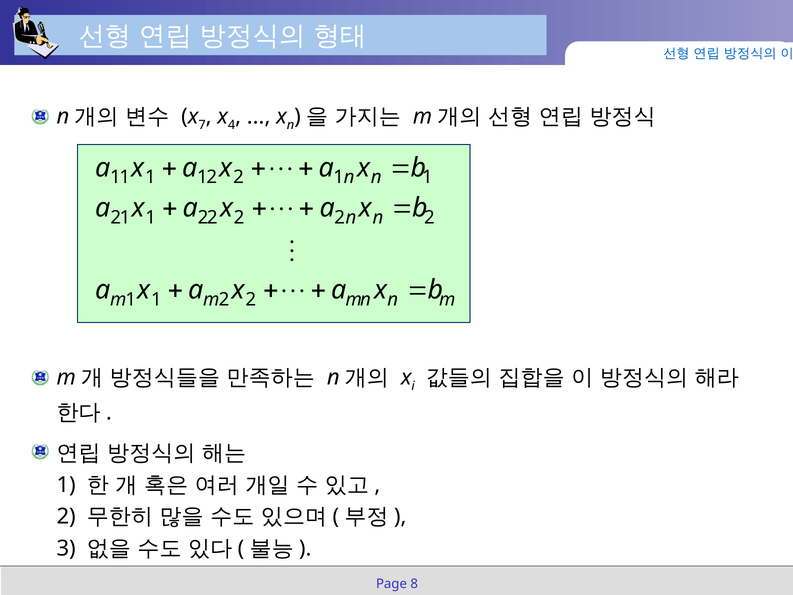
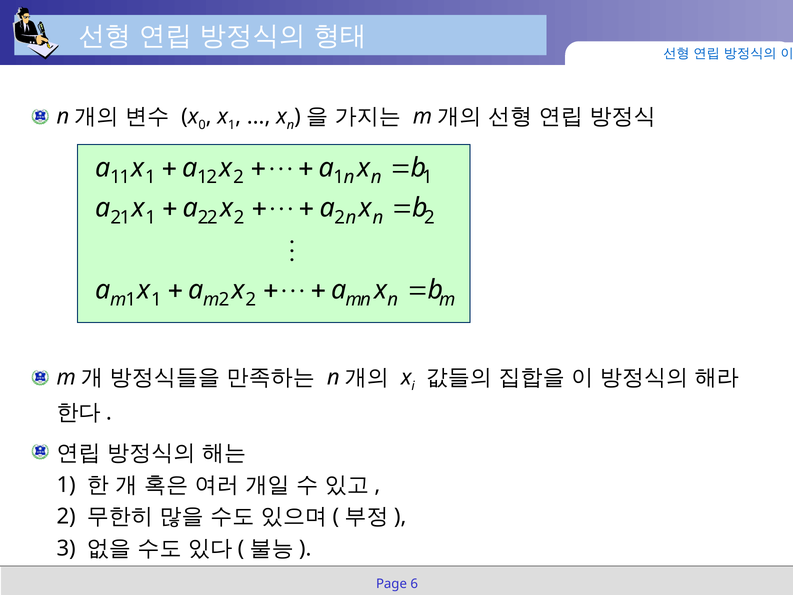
7: 7 -> 0 (202, 125)
4: 4 -> 1 (232, 125)
8: 8 -> 6 (414, 584)
